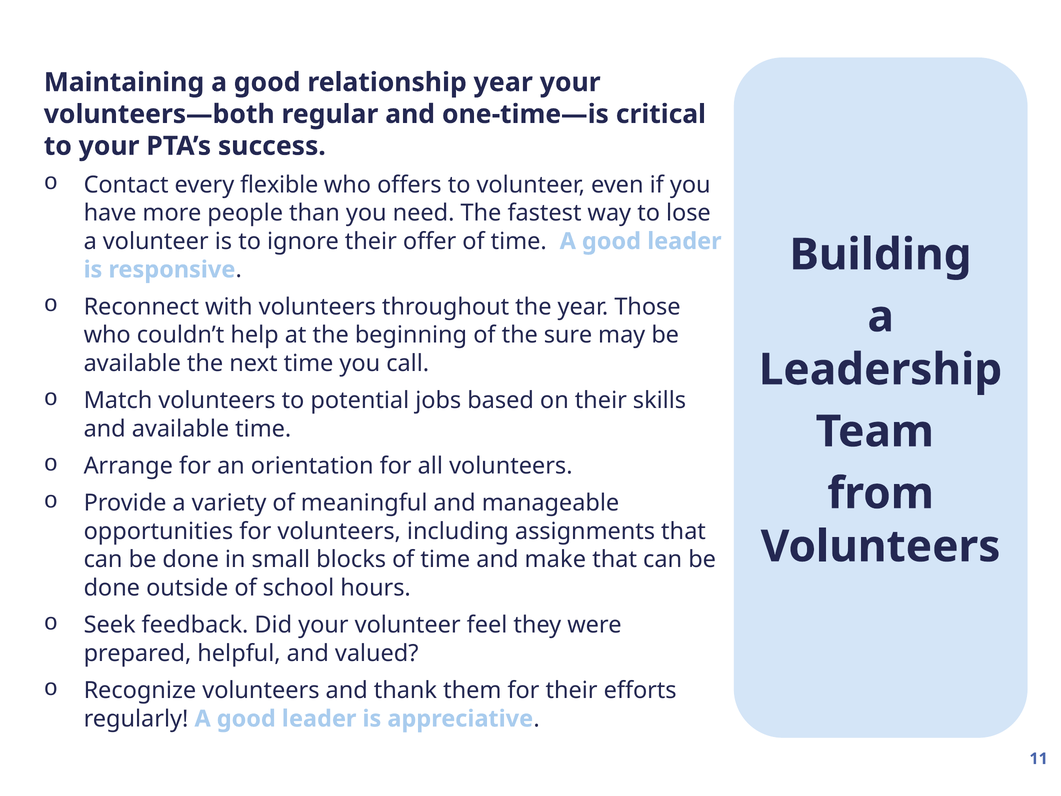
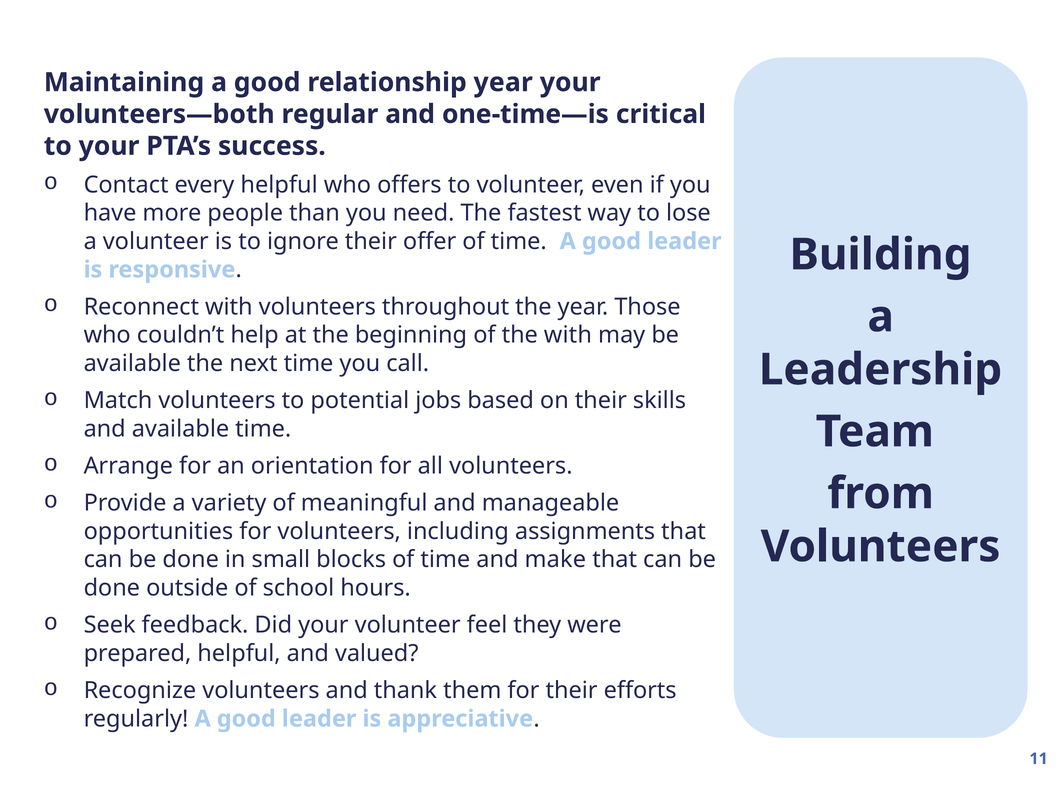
every flexible: flexible -> helpful (279, 185)
the sure: sure -> with (568, 335)
